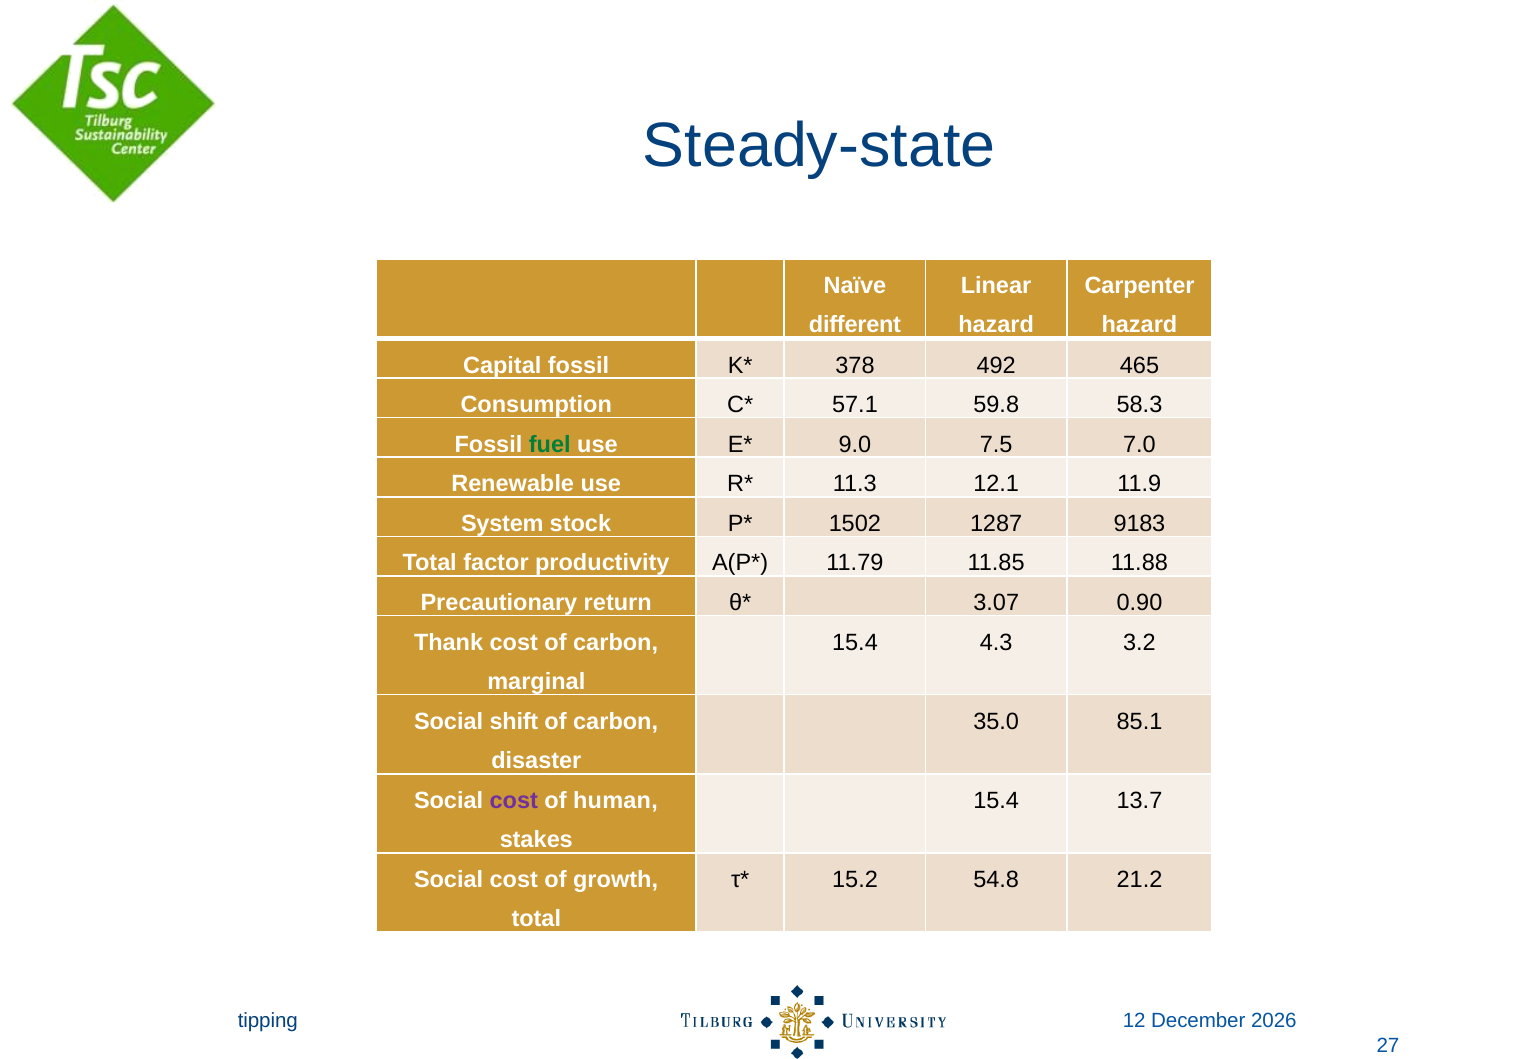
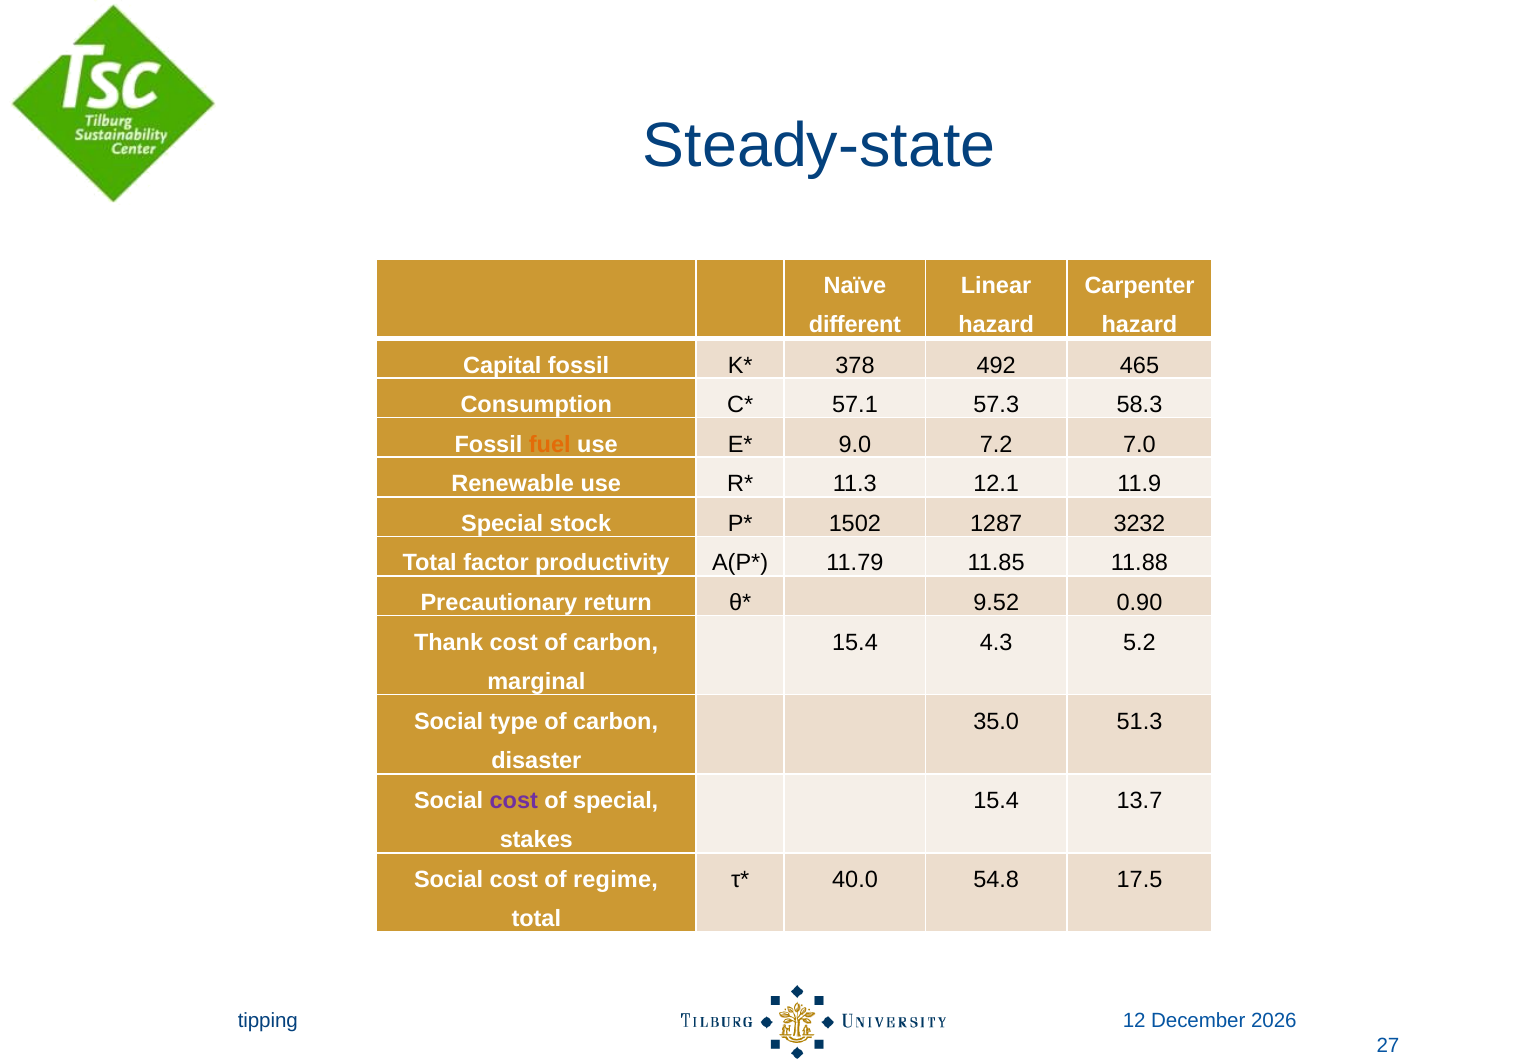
59.8: 59.8 -> 57.3 (996, 405)
fuel colour: green -> orange (550, 445)
7.5: 7.5 -> 7.2 (996, 445)
System: System -> Special (502, 524)
9183: 9183 -> 3232 (1139, 524)
3.07: 3.07 -> 9.52 (996, 603)
3.2: 3.2 -> 5.2 (1139, 643)
shift: shift -> type (514, 722)
85.1: 85.1 -> 51.3 (1140, 722)
of human: human -> special (616, 801)
growth: growth -> regime (615, 880)
15.2: 15.2 -> 40.0 (855, 880)
21.2: 21.2 -> 17.5 (1140, 880)
